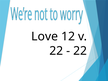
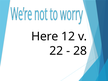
Love: Love -> Here (45, 36)
22: 22 -> 28 (80, 51)
